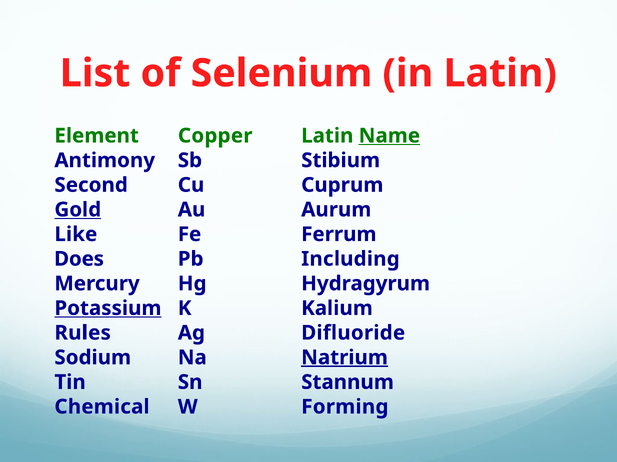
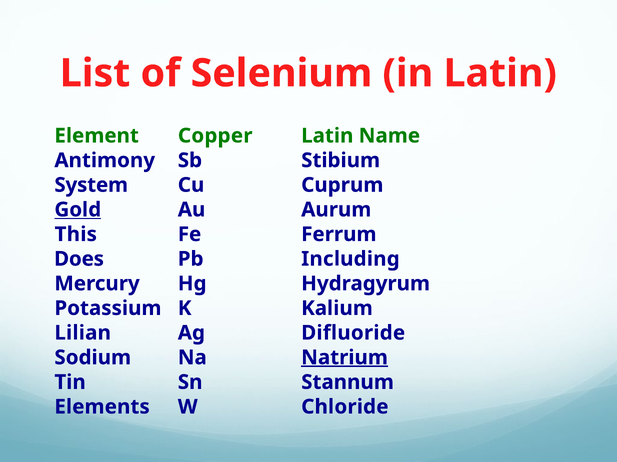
Name underline: present -> none (389, 136)
Second: Second -> System (91, 185)
Like: Like -> This (76, 235)
Potassium underline: present -> none (108, 309)
Rules: Rules -> Lilian (83, 333)
Chemical: Chemical -> Elements (102, 407)
Forming: Forming -> Chloride (345, 407)
